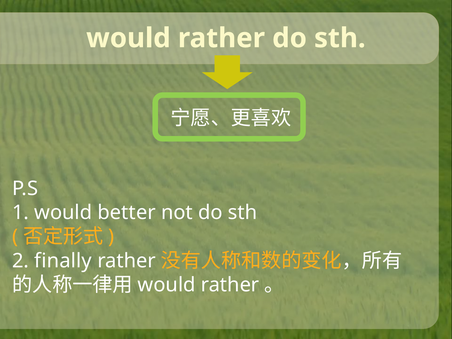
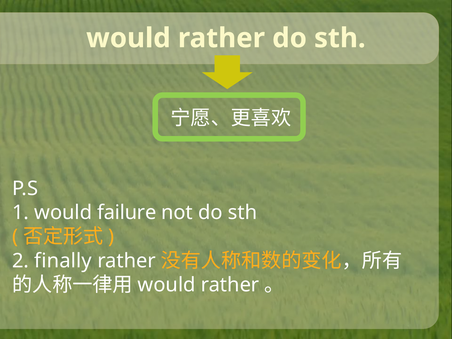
better: better -> failure (127, 213)
